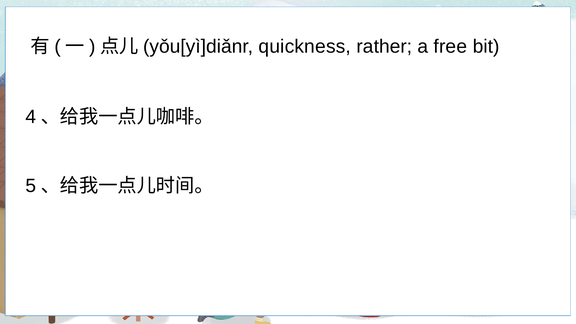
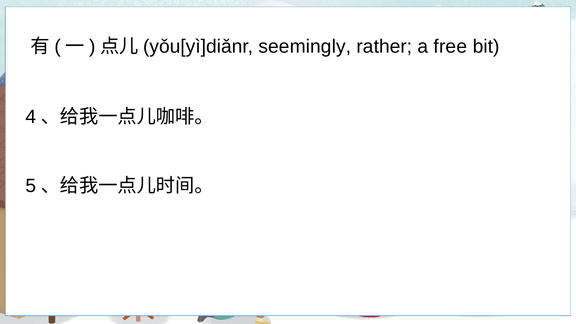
quickness: quickness -> seemingly (305, 46)
